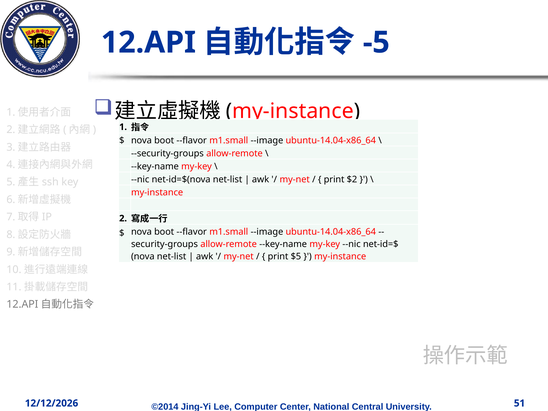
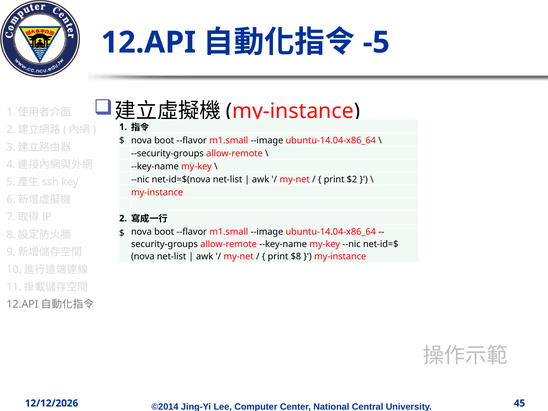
$5: $5 -> $8 (296, 257)
51: 51 -> 45 (520, 403)
